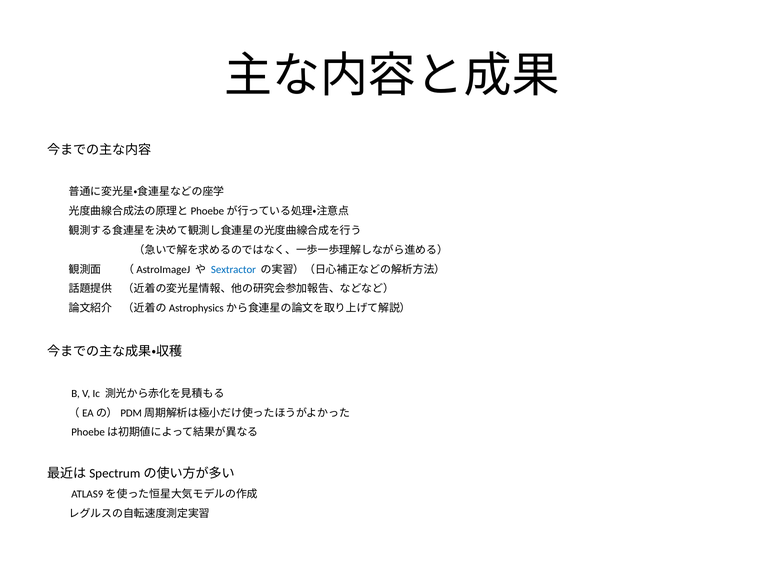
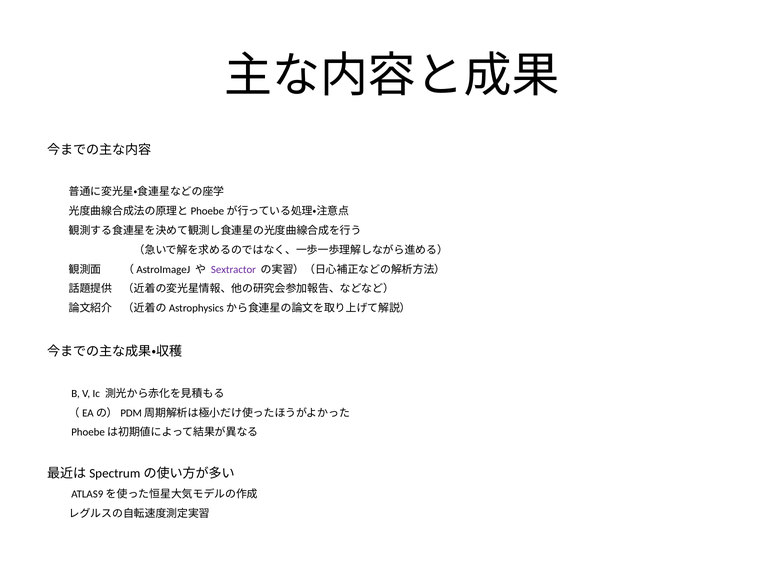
Sextractor colour: blue -> purple (233, 269)
